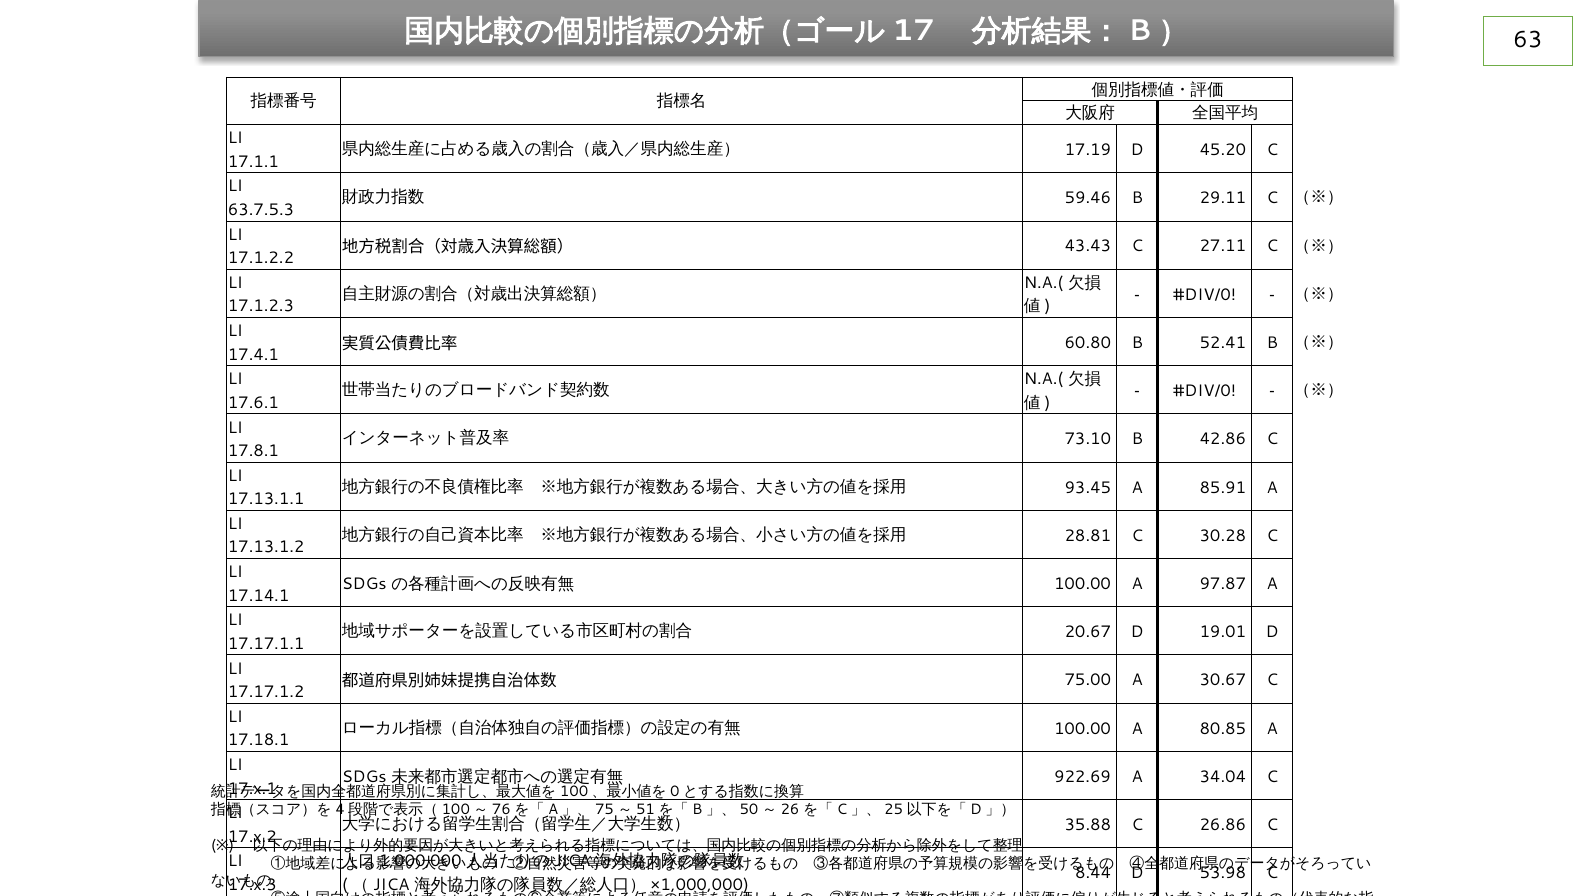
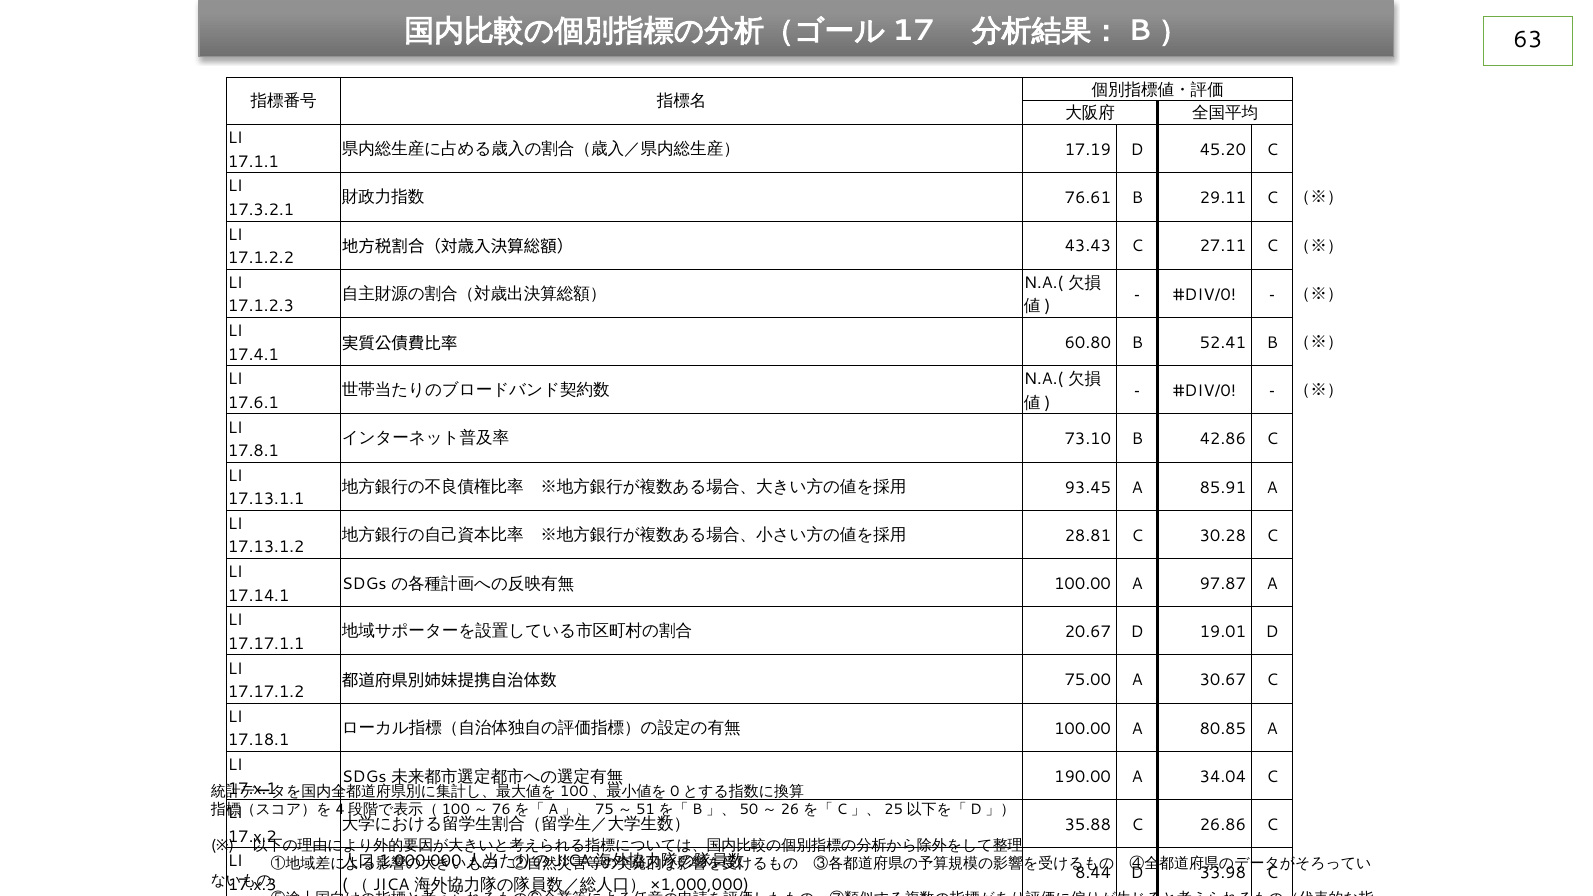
59.46: 59.46 -> 76.61 (1088, 198)
63.7.5.3: 63.7.5.3 -> 17.3.2.1 (261, 210)
922.69: 922.69 -> 190.00 (1083, 777)
53.98: 53.98 -> 33.98 (1223, 873)
